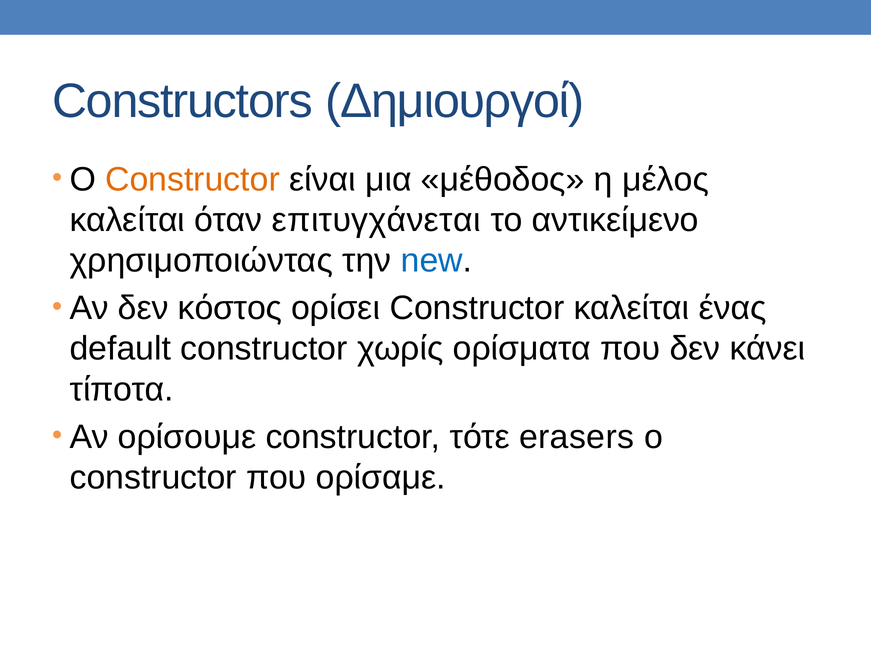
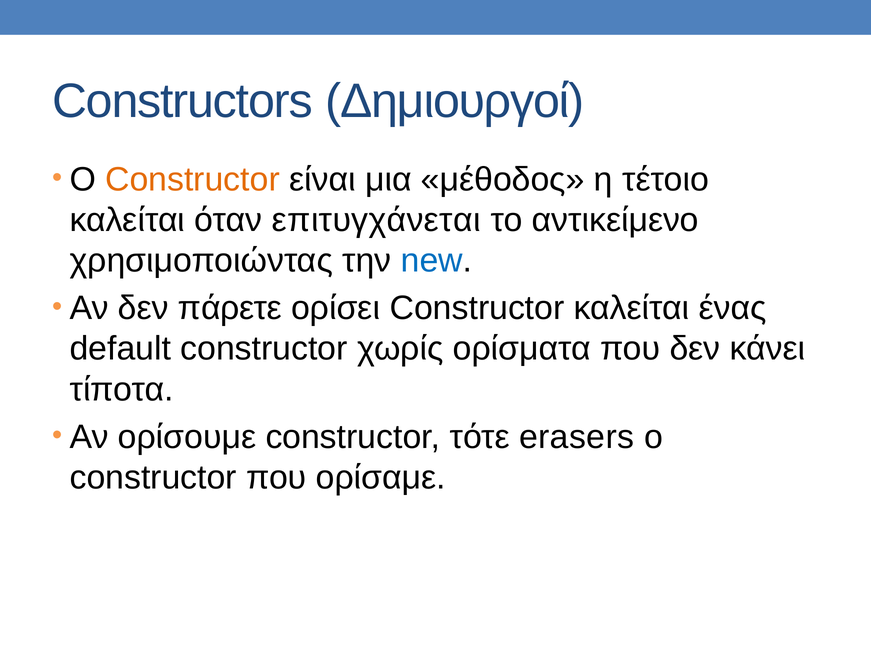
μέλος: μέλος -> τέτοιο (666, 179)
κόστος: κόστος -> πάρετε (230, 308)
